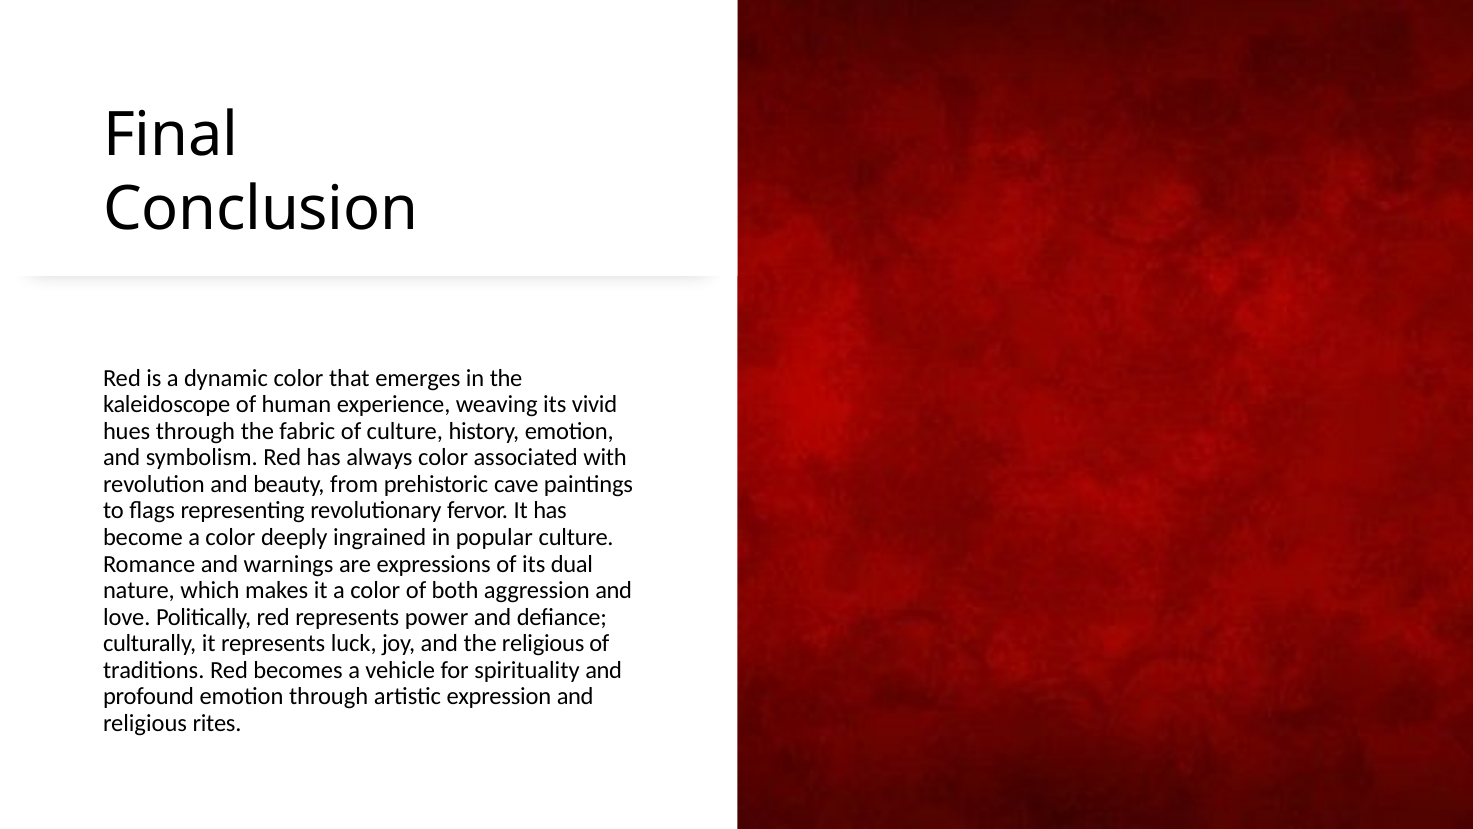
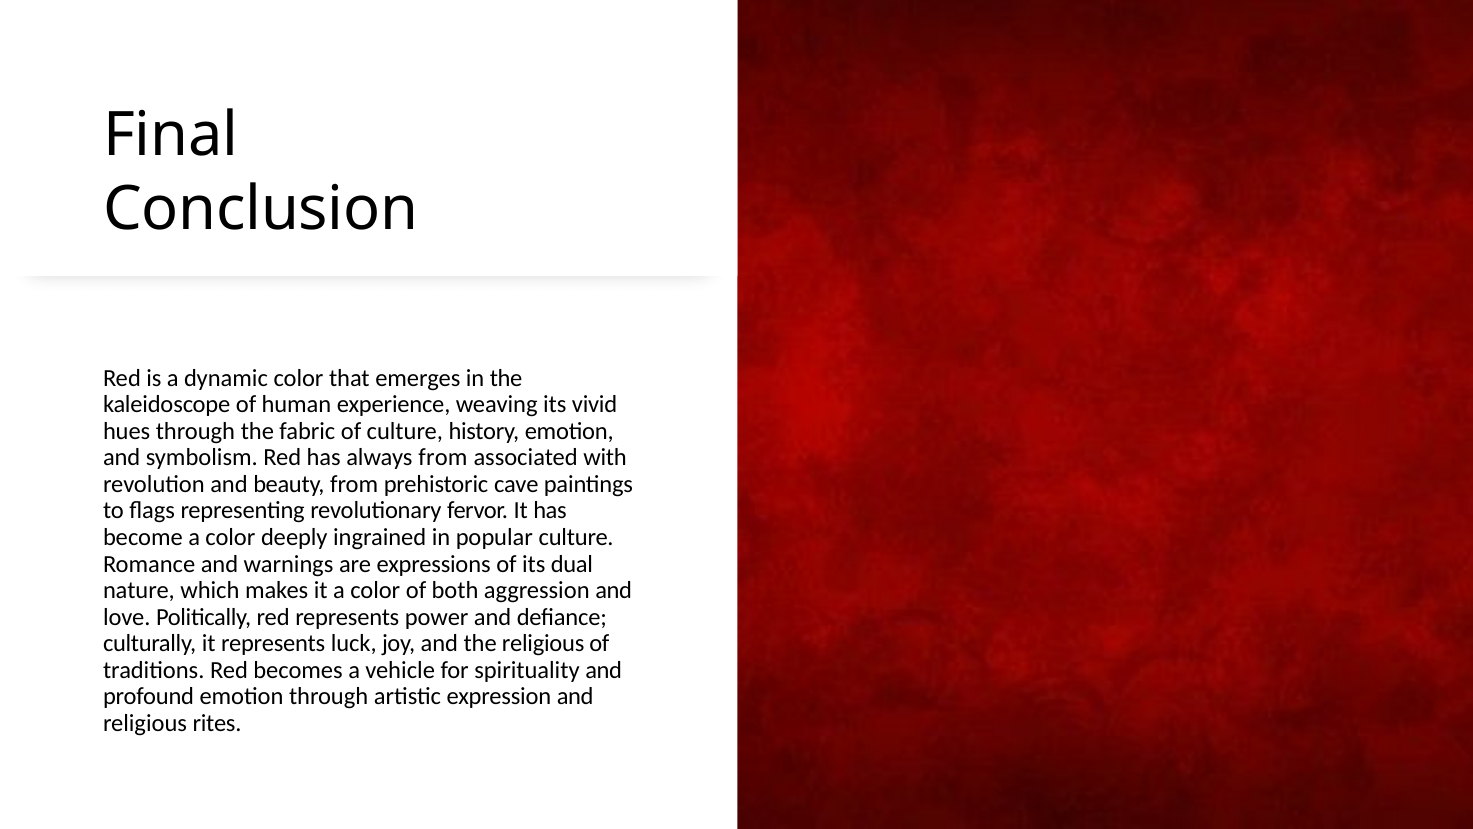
always color: color -> from (443, 458)
